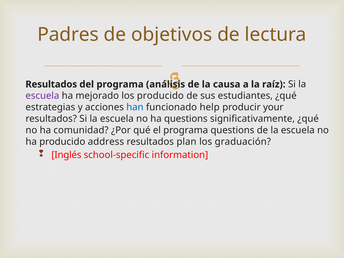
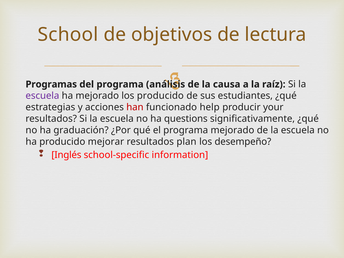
Padres: Padres -> School (68, 35)
Resultados: Resultados -> Programas (51, 84)
han colour: blue -> red (135, 107)
comunidad: comunidad -> graduación (81, 130)
programa questions: questions -> mejorado (232, 130)
address: address -> mejorar (106, 142)
graduación: graduación -> desempeño (243, 142)
